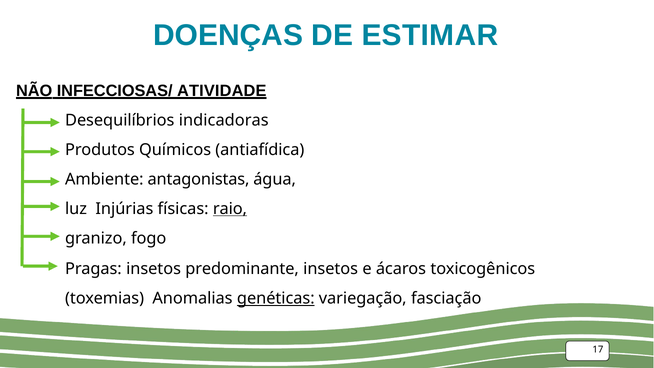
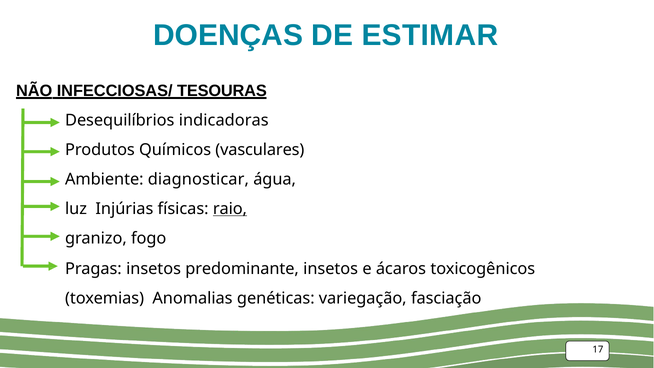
ATIVIDADE: ATIVIDADE -> TESOURAS (222, 91)
antiafídica: antiafídica -> vasculares (260, 150)
antagonistas: antagonistas -> diagnosticar (198, 179)
genéticas underline: present -> none (276, 298)
